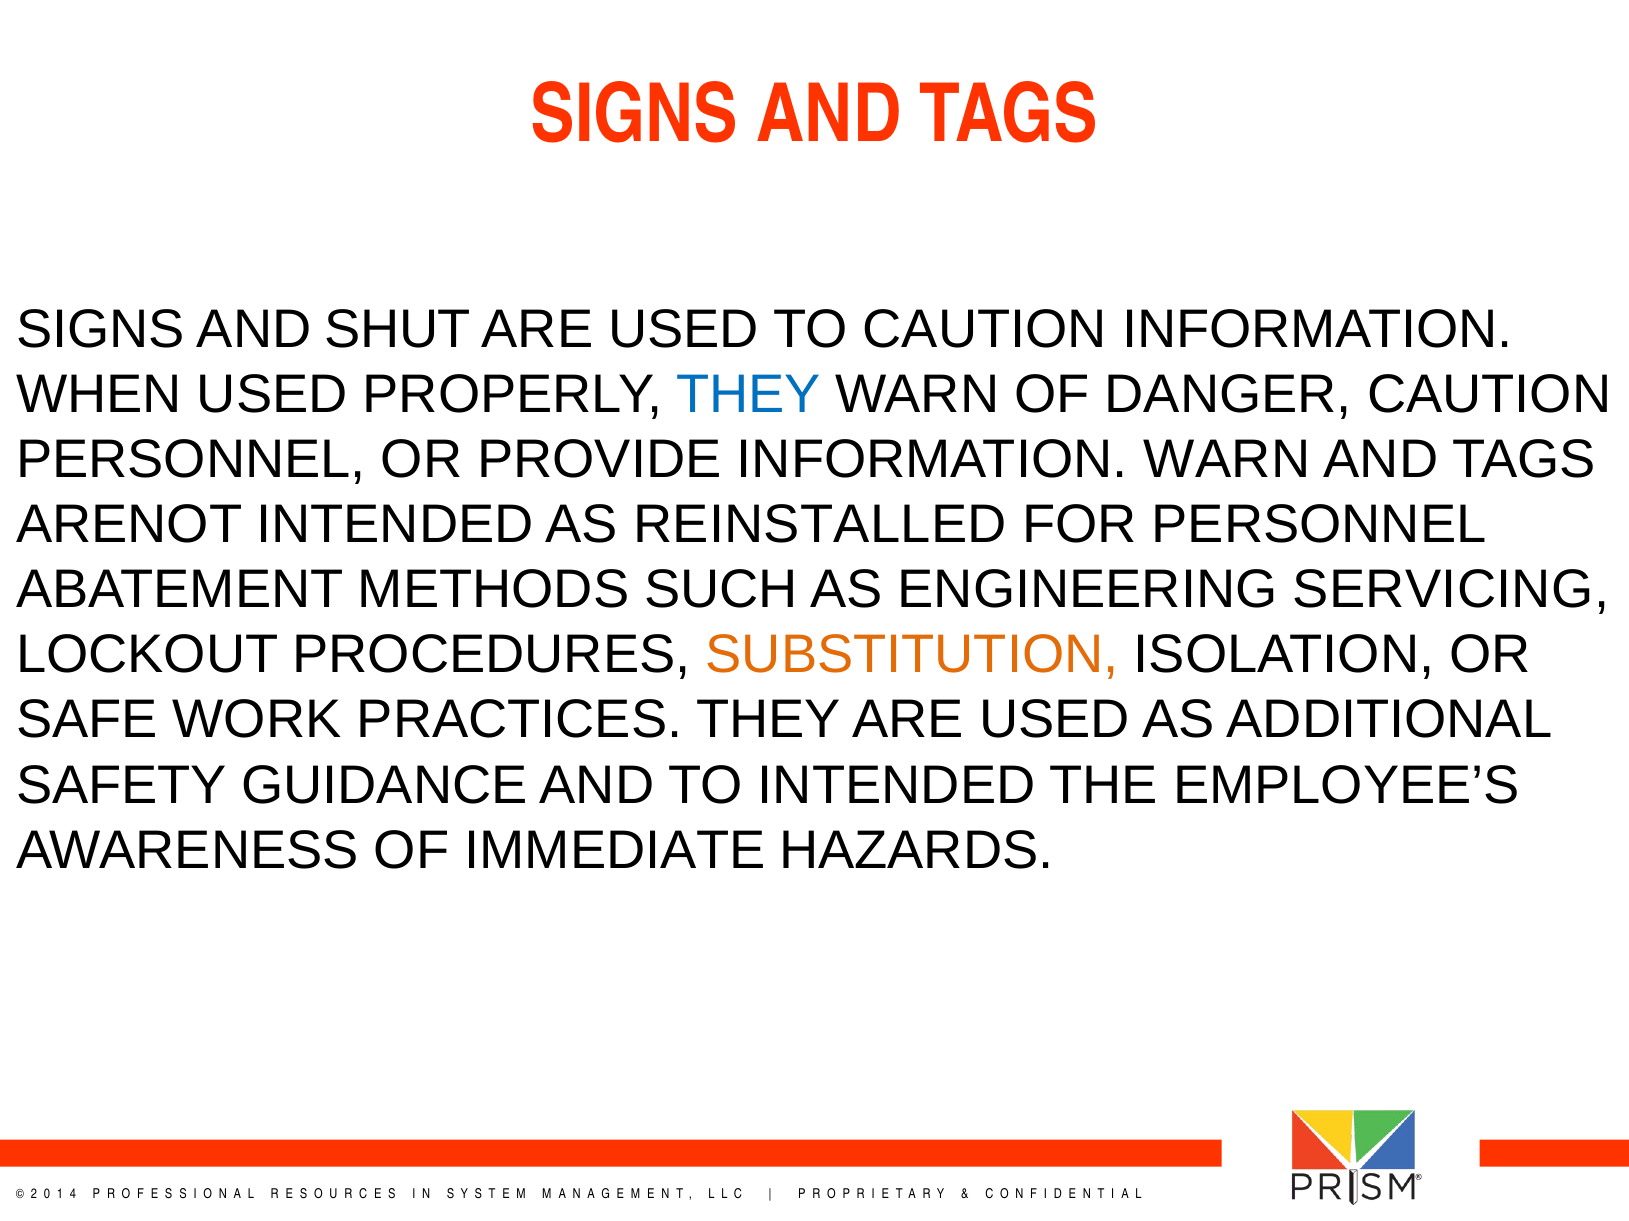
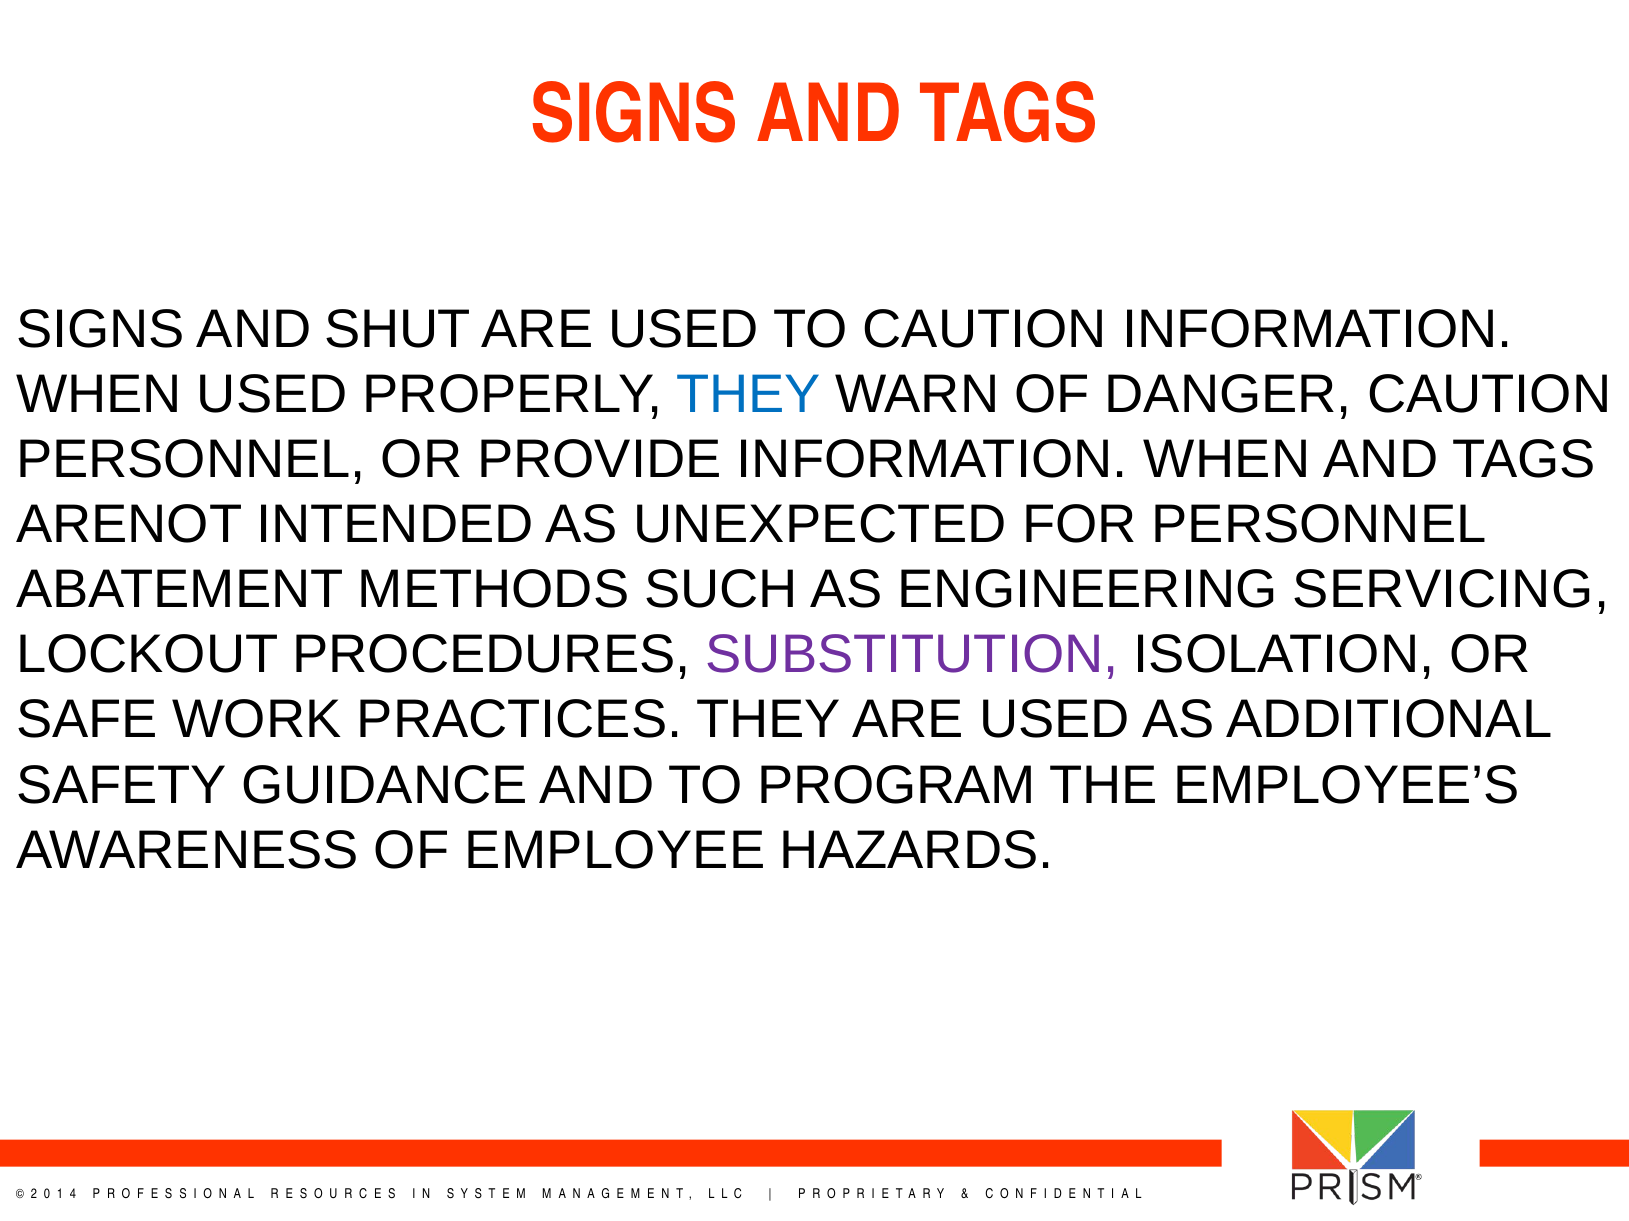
PROVIDE INFORMATION WARN: WARN -> WHEN (1227, 460)
REINSTALLED: REINSTALLED -> UNEXPECTED (820, 525)
SUBSTITUTION colour: orange -> purple (912, 655)
TO INTENDED: INTENDED -> PROGRAM (897, 786)
IMMEDIATE: IMMEDIATE -> EMPLOYEE (615, 851)
